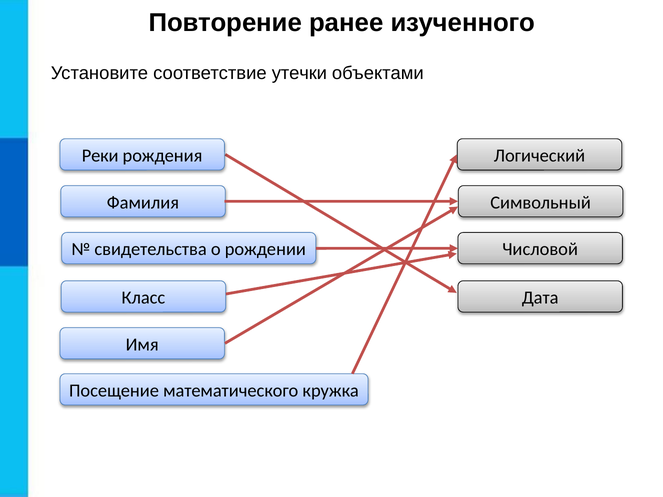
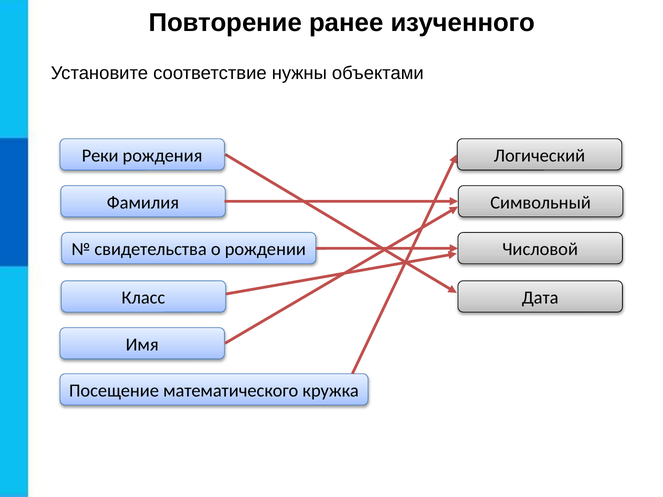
утечки: утечки -> нужны (299, 73)
